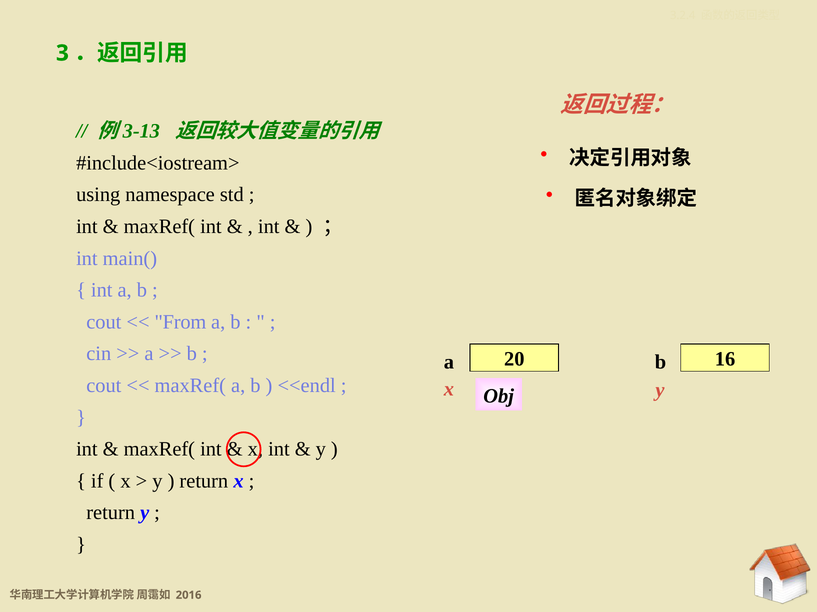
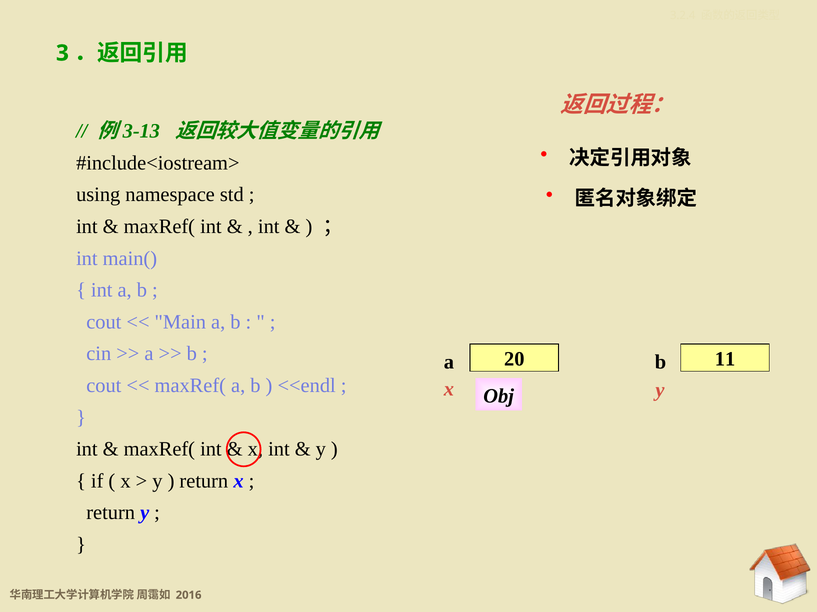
From: From -> Main (180, 322)
16: 16 -> 11 (725, 359)
